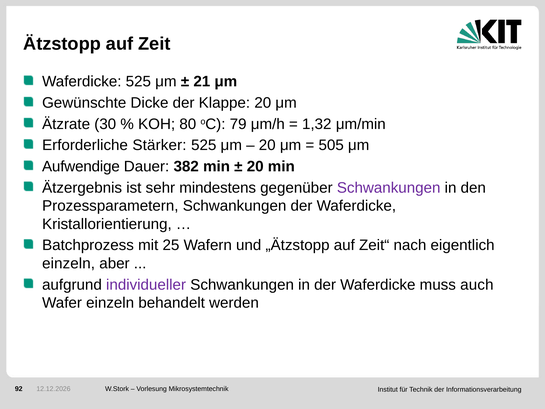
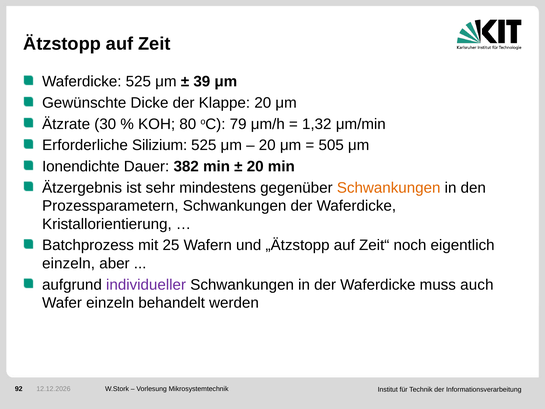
21: 21 -> 39 (202, 82)
Stärker: Stärker -> Silizium (160, 145)
Aufwendige: Aufwendige -> Ionendichte (81, 166)
Schwankungen colour: purple -> orange (389, 188)
nach: nach -> noch (410, 245)
